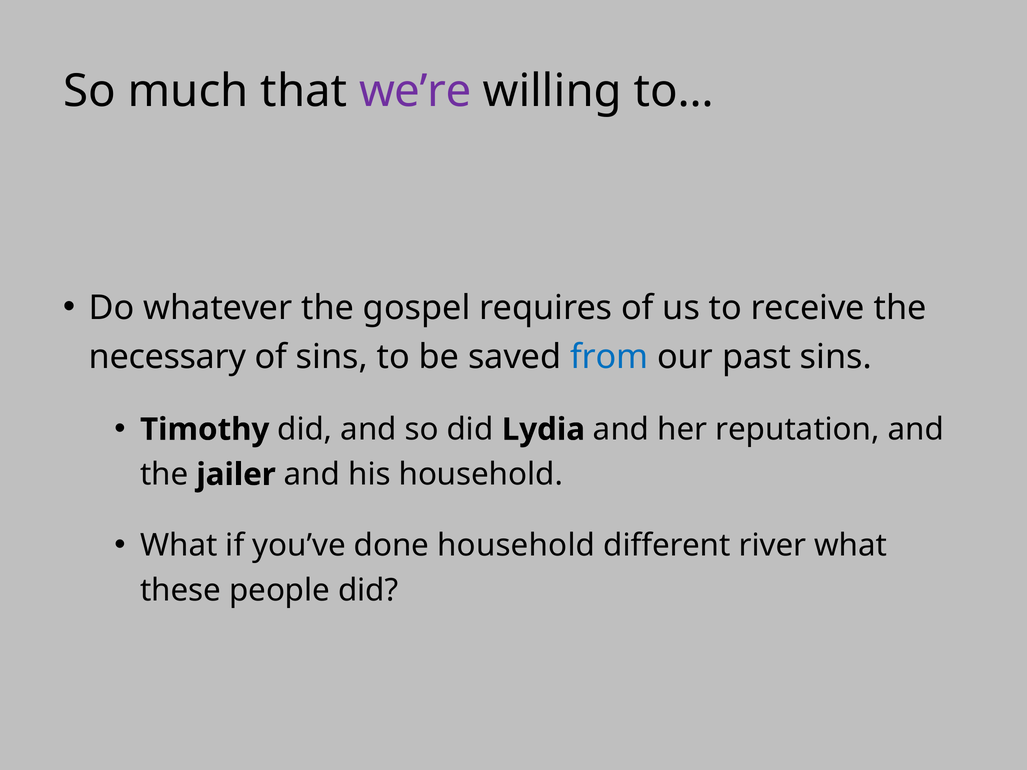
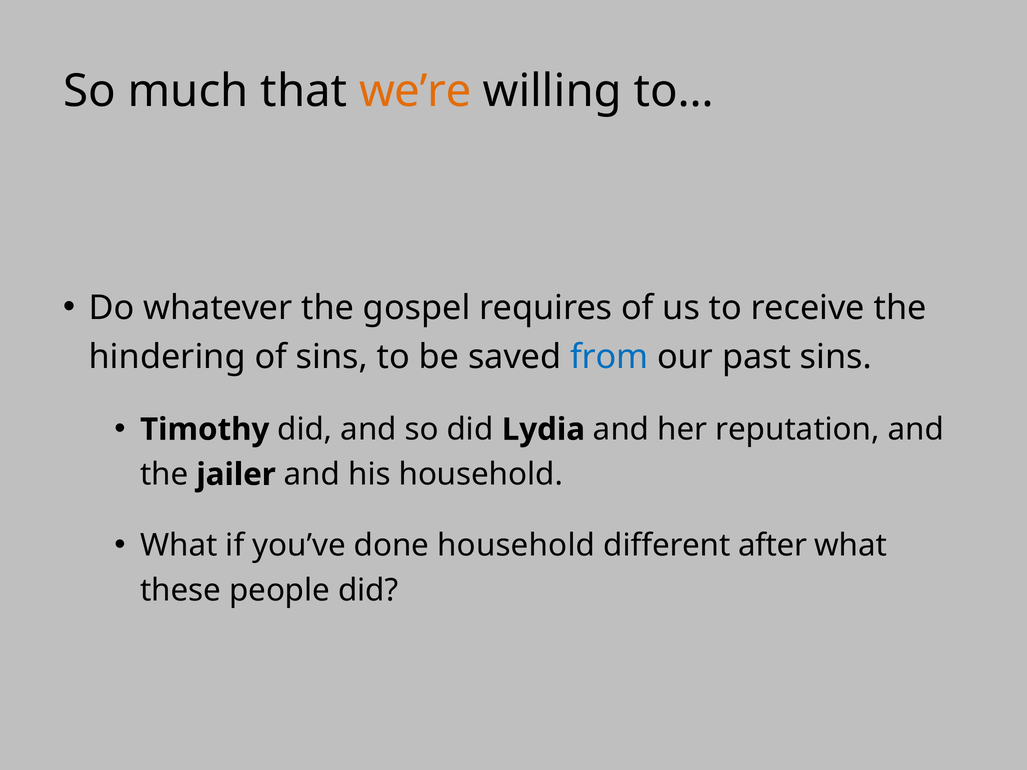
we’re colour: purple -> orange (415, 91)
necessary: necessary -> hindering (167, 357)
river: river -> after (773, 546)
